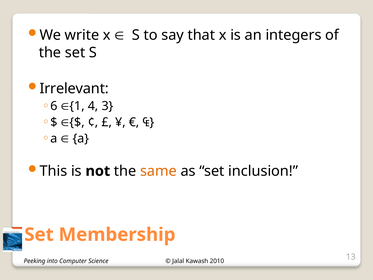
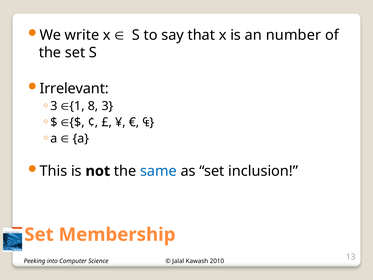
integers: integers -> number (293, 35)
6: 6 -> 3 (54, 106)
4: 4 -> 8 (93, 106)
same colour: orange -> blue (158, 171)
